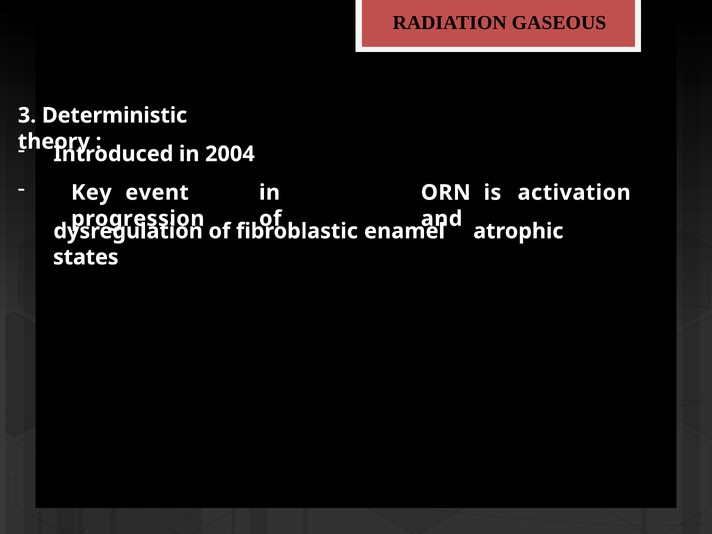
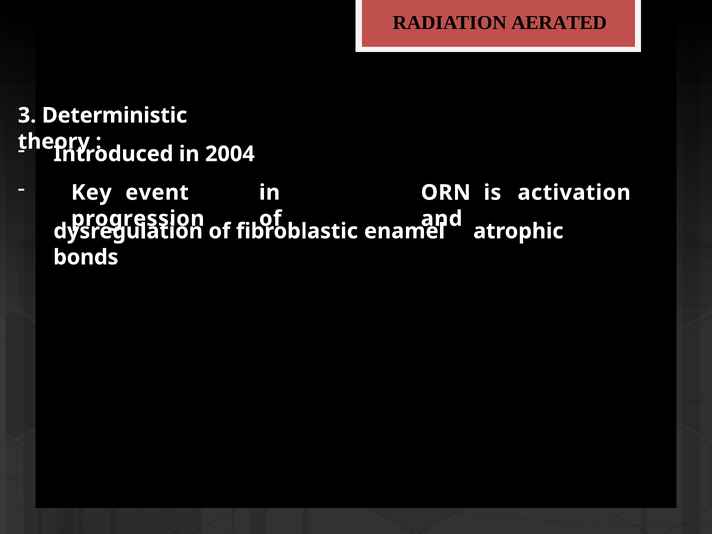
GASEOUS: GASEOUS -> AERATED (559, 23)
states: states -> bonds (86, 257)
